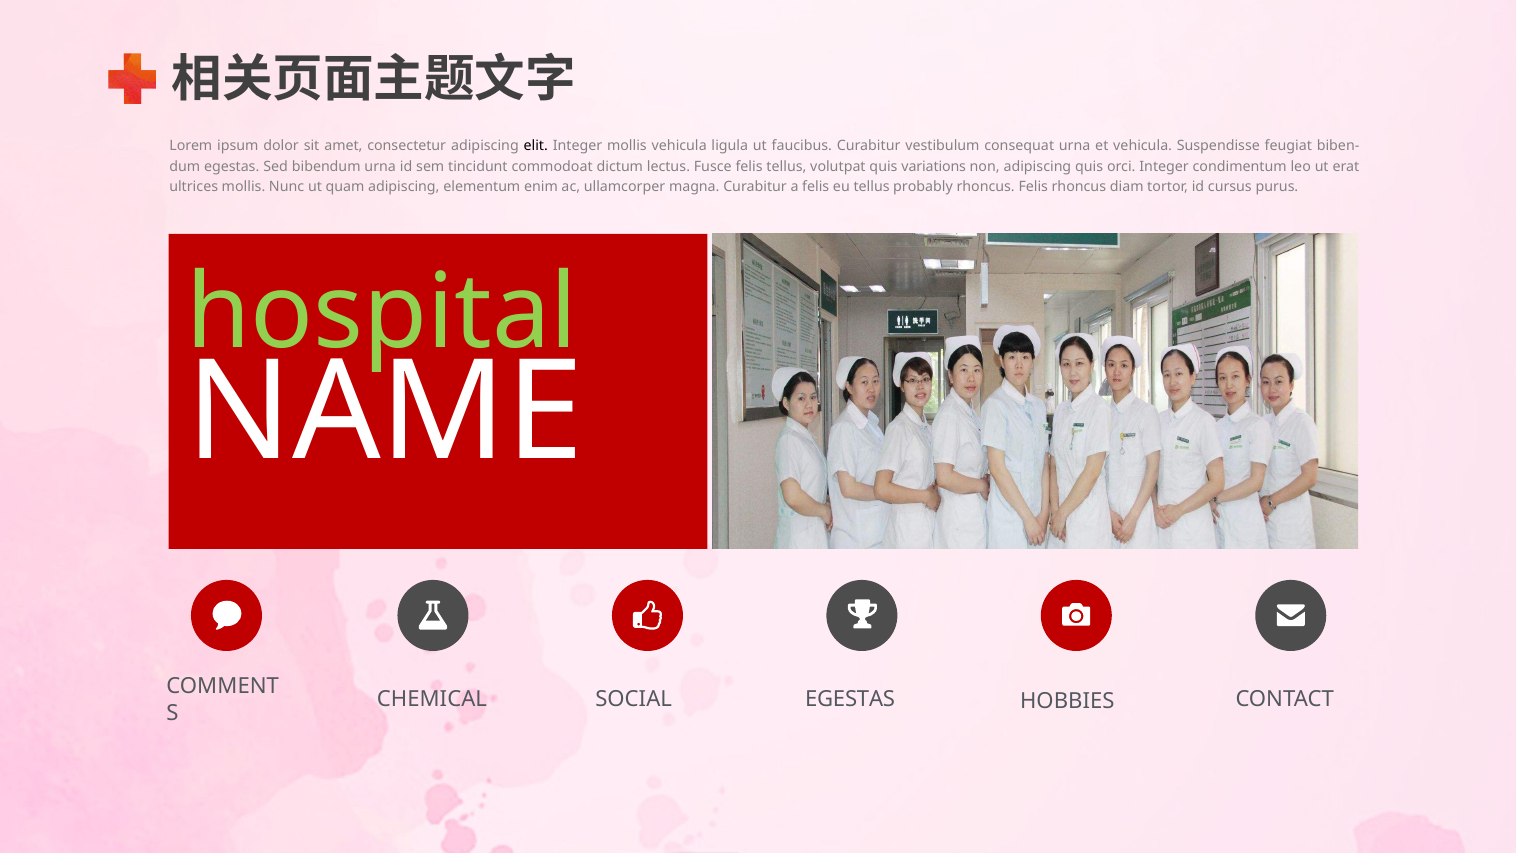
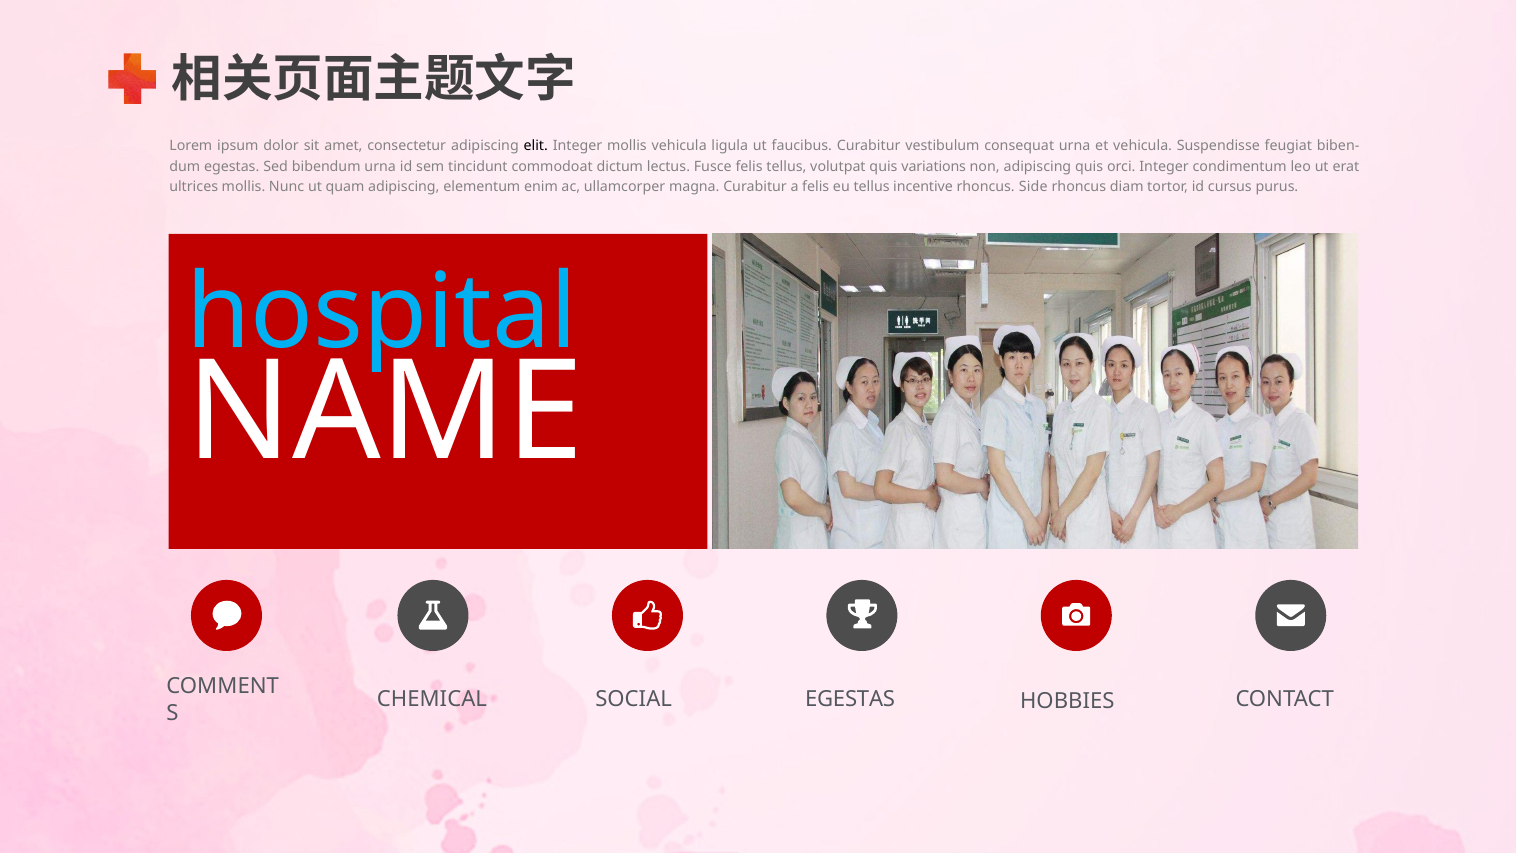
probably: probably -> incentive (923, 187)
rhoncus Felis: Felis -> Side (1033, 187)
hospital colour: light green -> light blue (382, 313)
